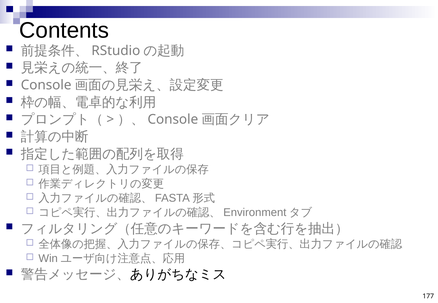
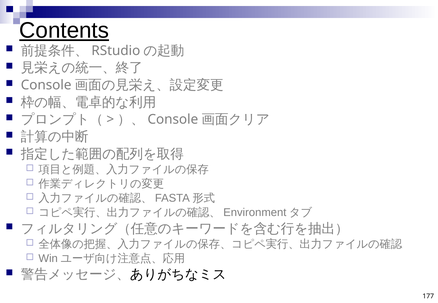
Contents underline: none -> present (64, 31)
